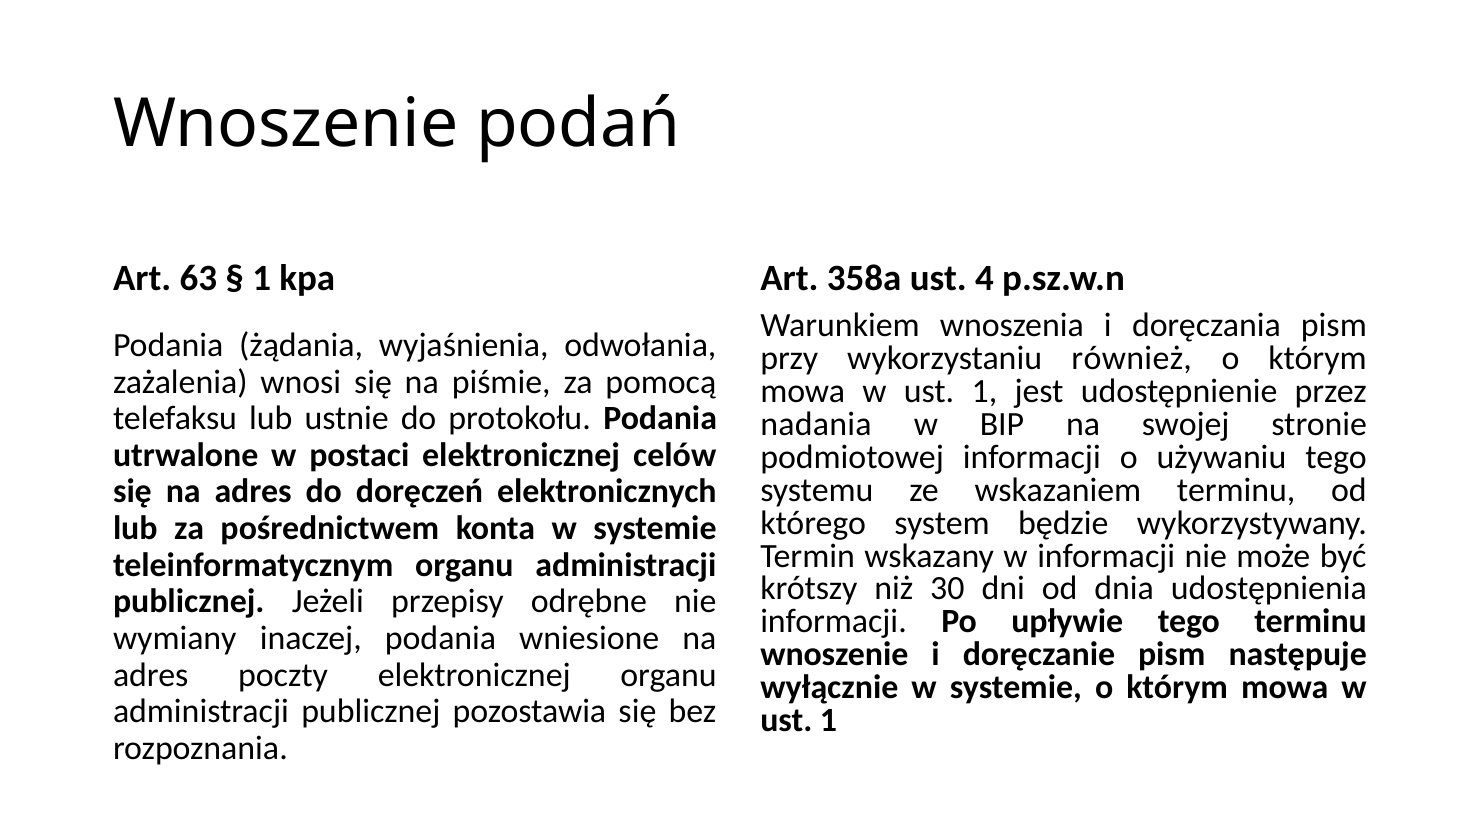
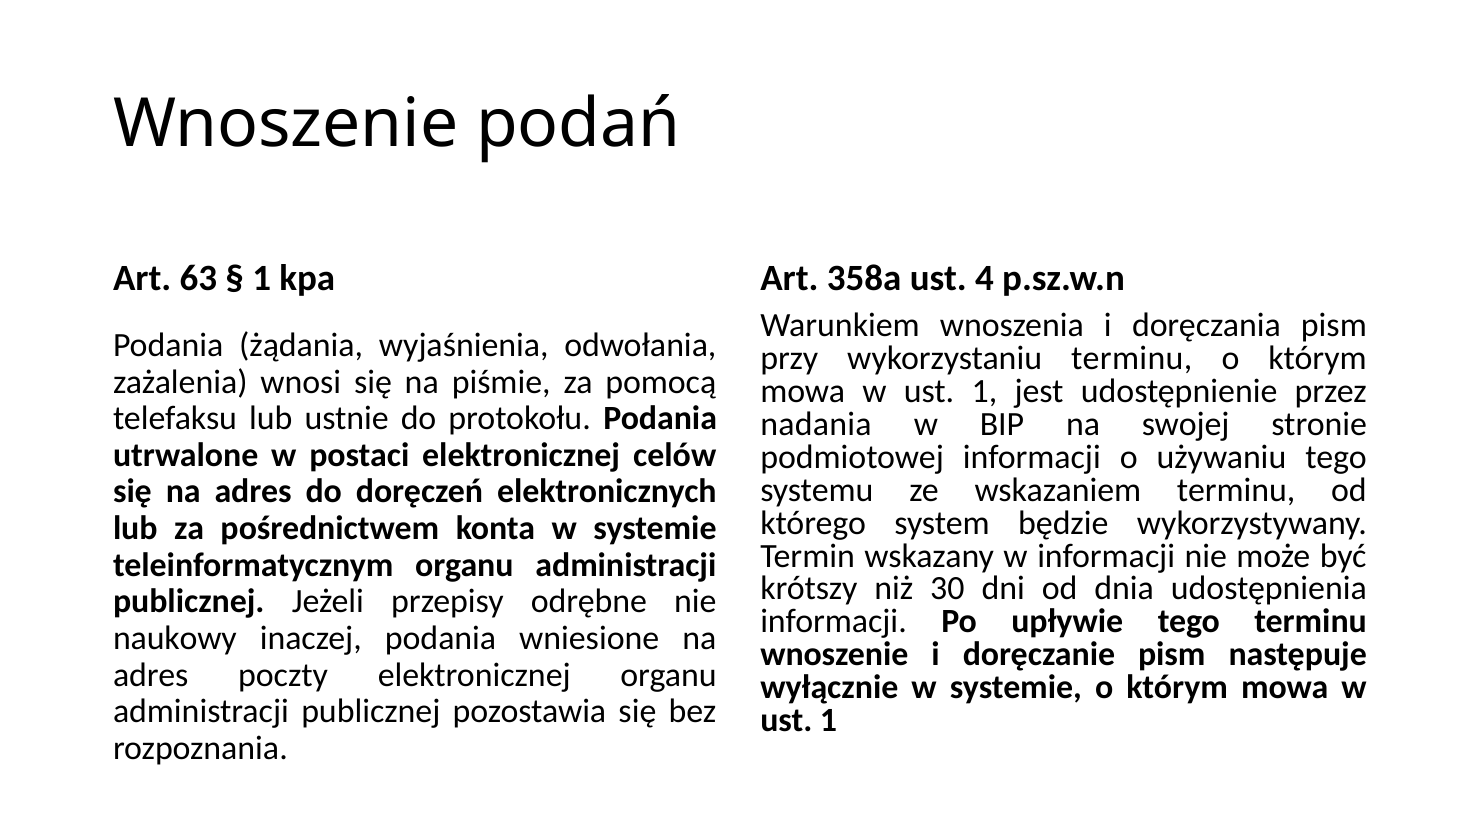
wykorzystaniu również: również -> terminu (1132, 358)
wymiany: wymiany -> naukowy (175, 638)
